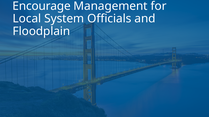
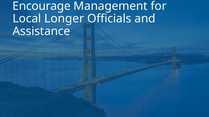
System: System -> Longer (64, 19)
Floodplain: Floodplain -> Assistance (41, 31)
